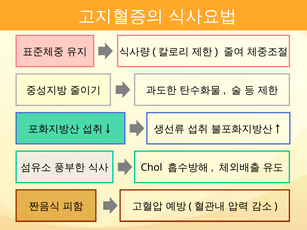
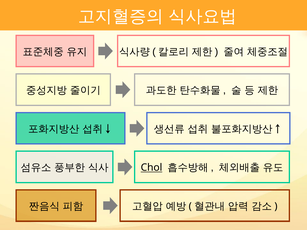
Chol underline: none -> present (152, 168)
